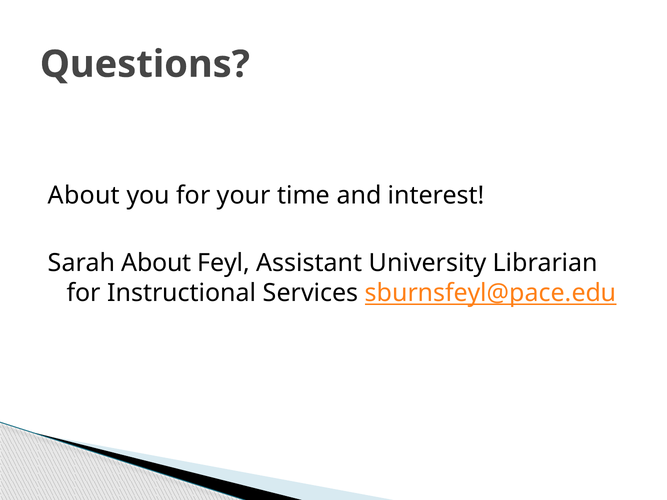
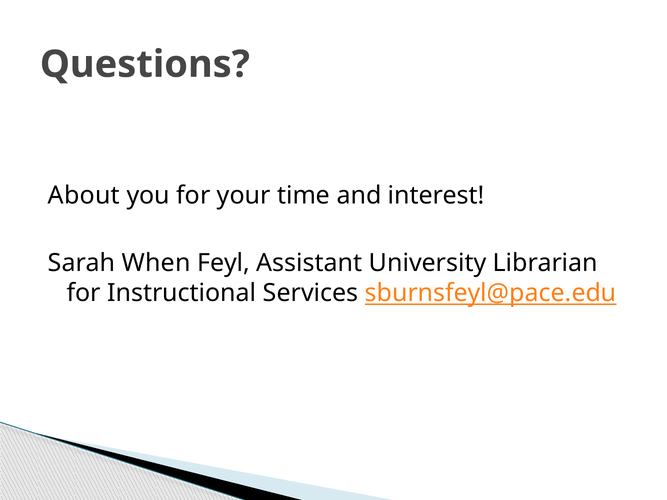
Sarah About: About -> When (156, 263)
